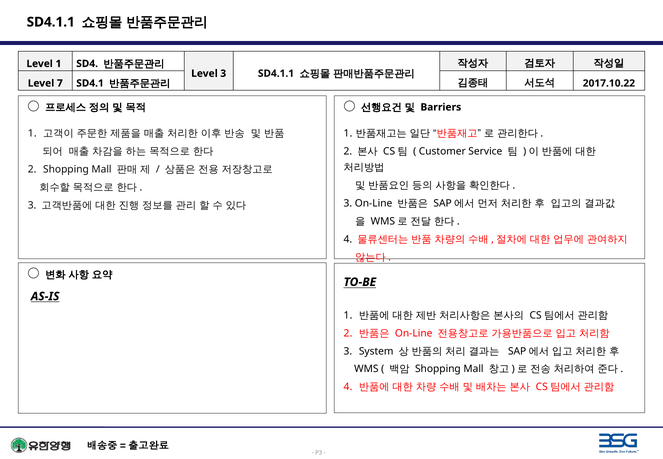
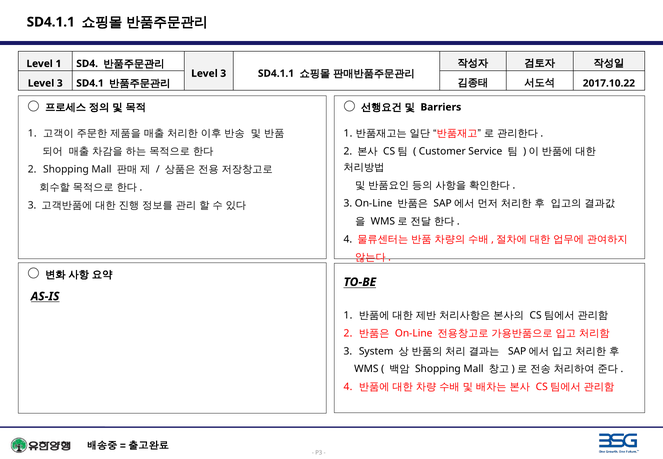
7: 7 -> 3 (60, 83)
